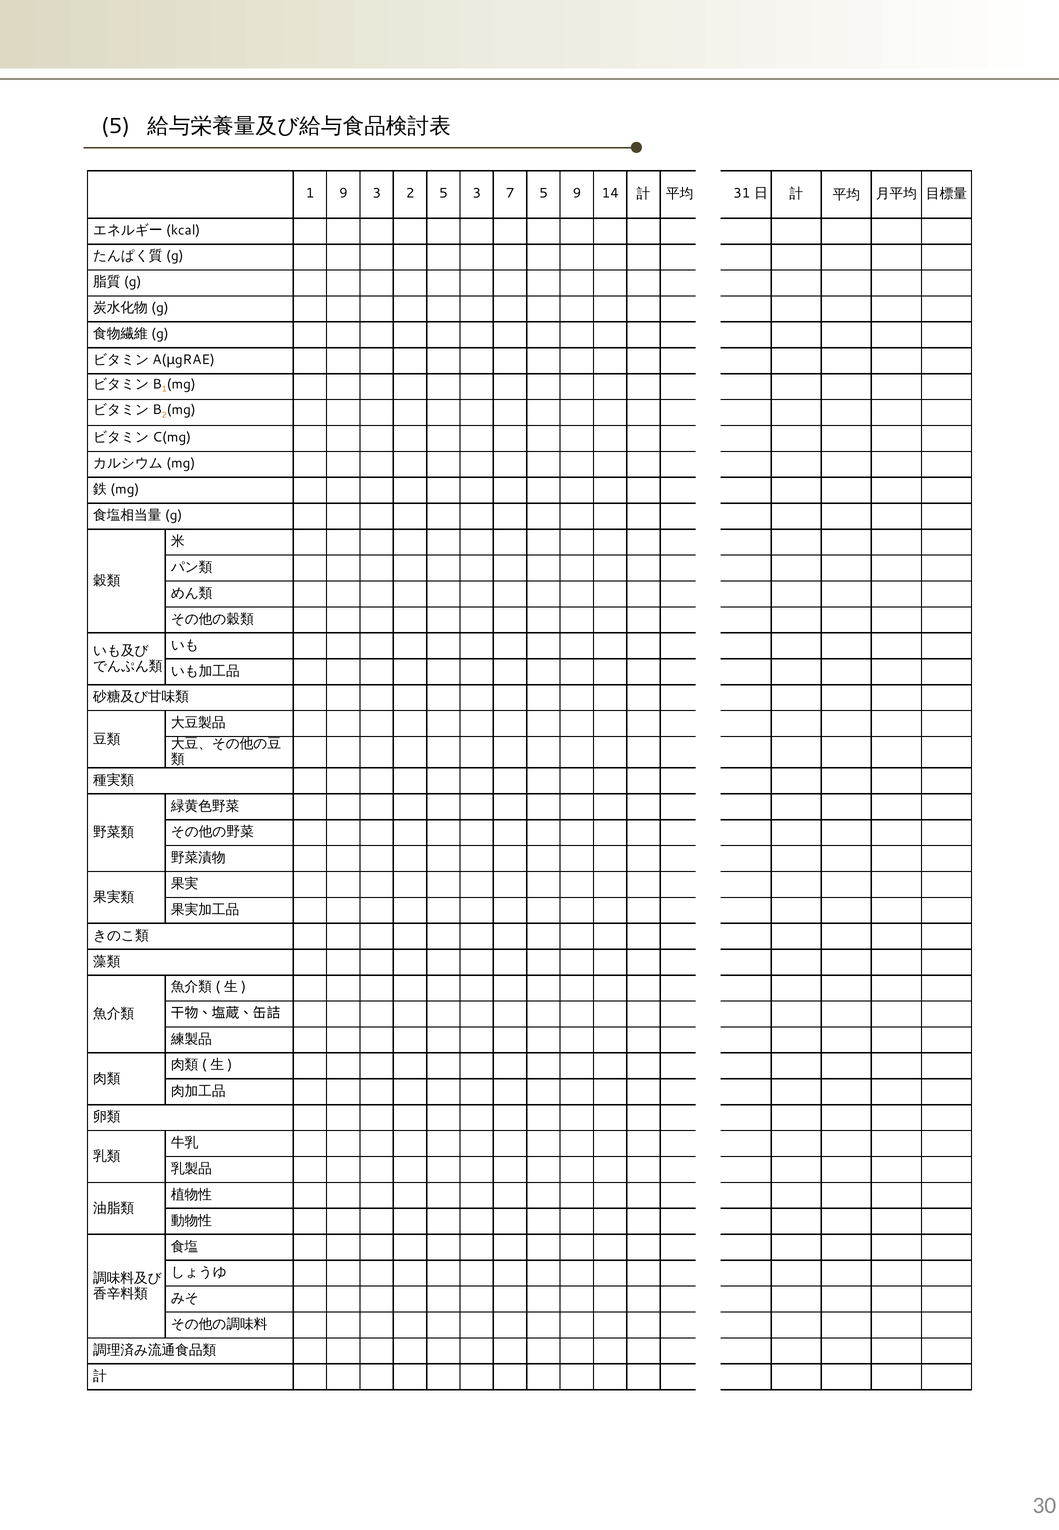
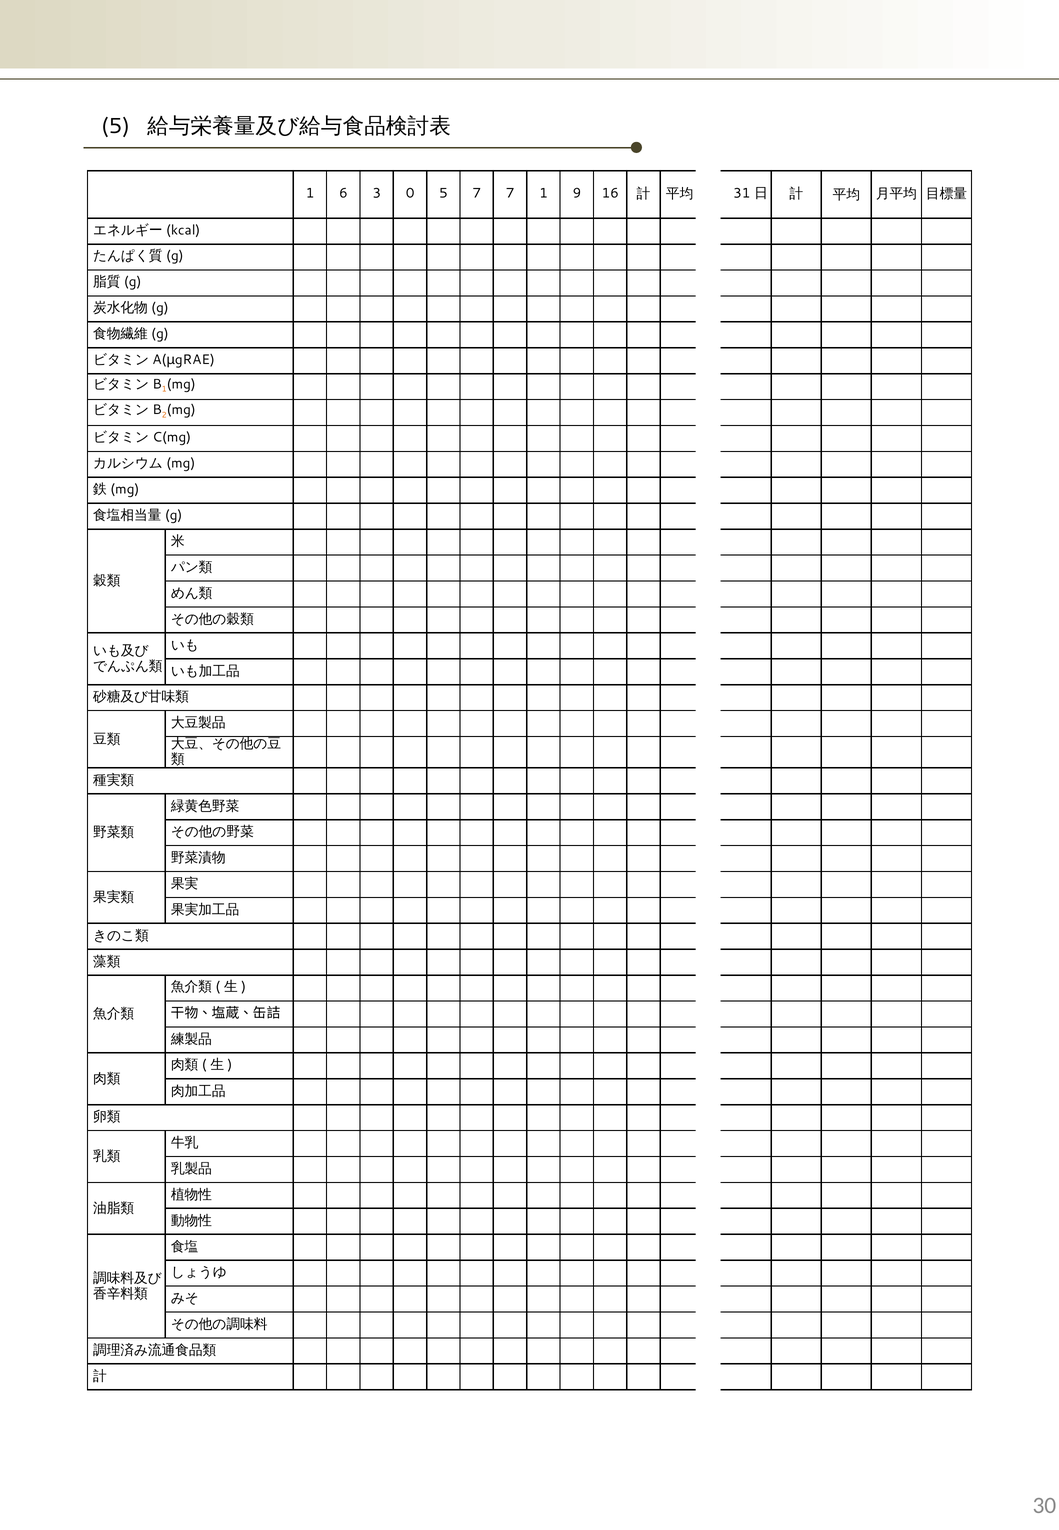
1 9: 9 -> 6 (343, 193)
3 2: 2 -> 0 (410, 193)
5 3: 3 -> 7 (477, 193)
7 5: 5 -> 1 (544, 193)
14: 14 -> 16 (610, 193)
